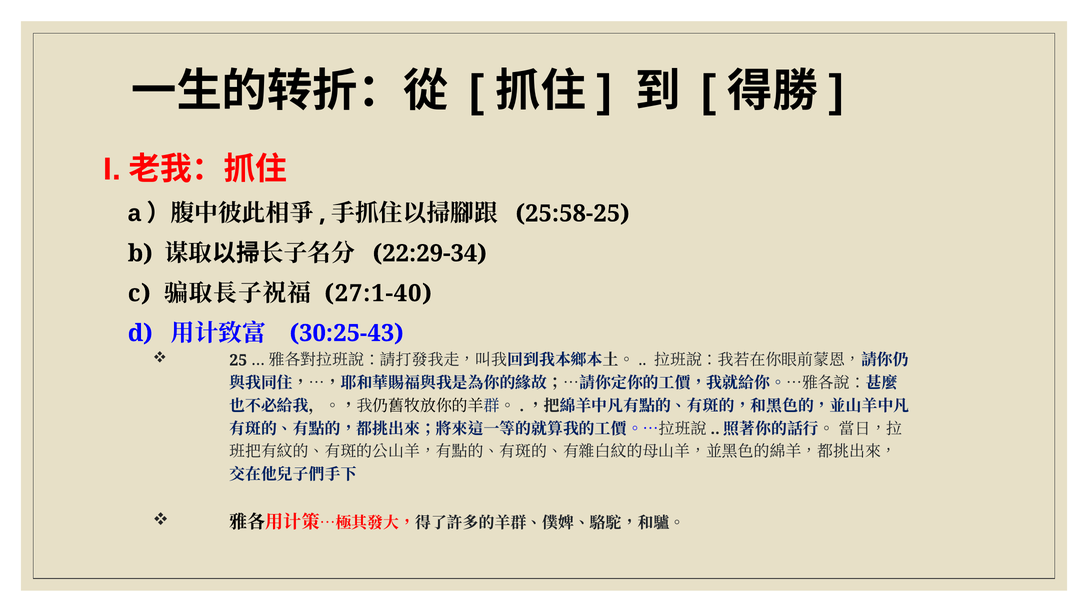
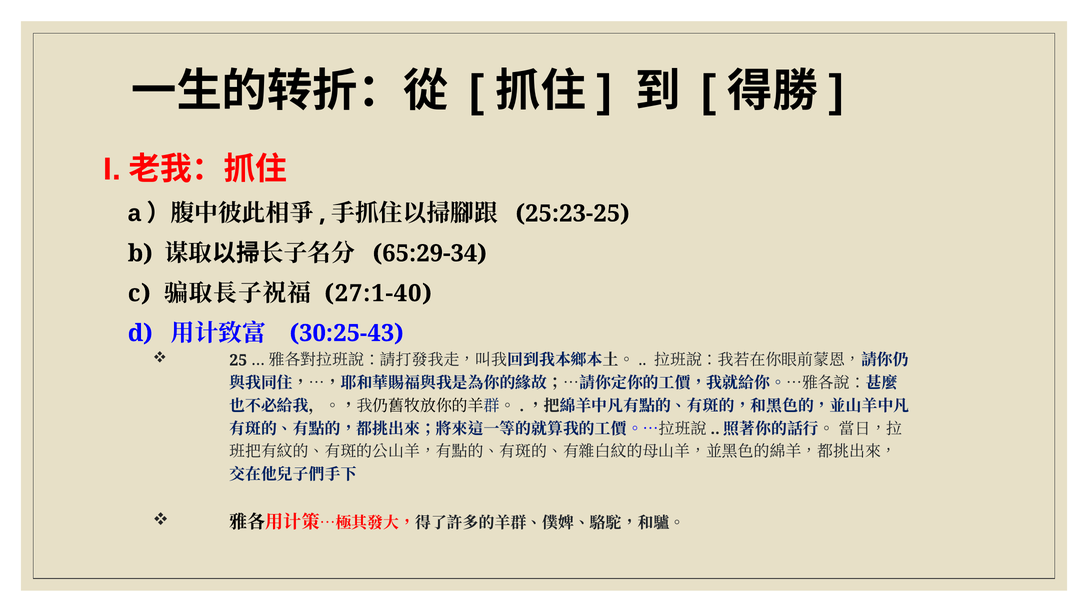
25:58-25: 25:58-25 -> 25:23-25 (573, 214)
22:29-34: 22:29-34 -> 65:29-34 (430, 253)
